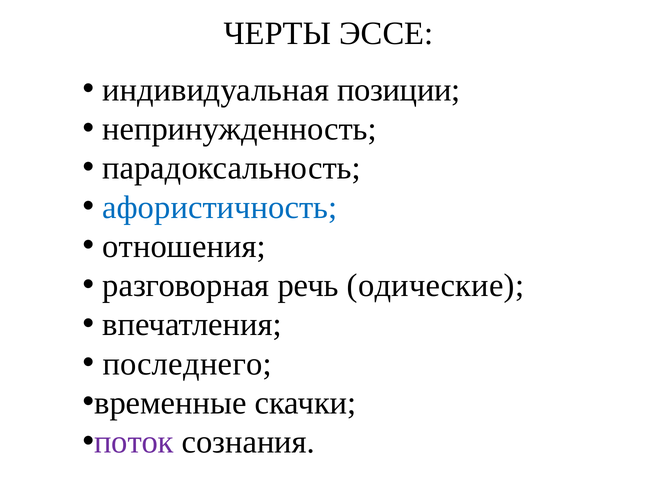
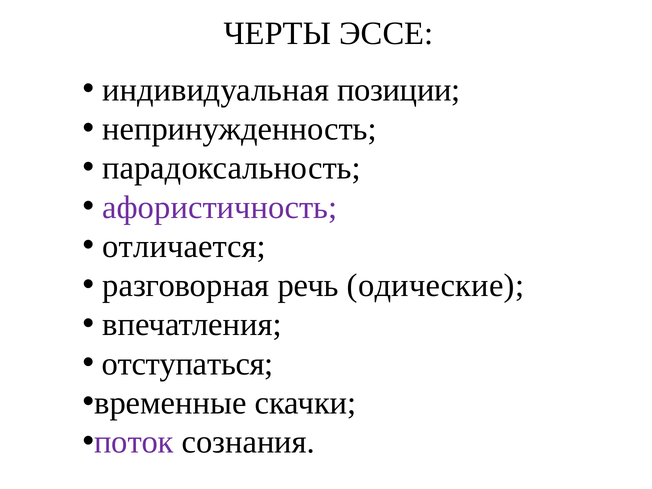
афористичность colour: blue -> purple (220, 207)
отношения: отношения -> отличается (184, 246)
последнего: последнего -> отступаться (188, 364)
